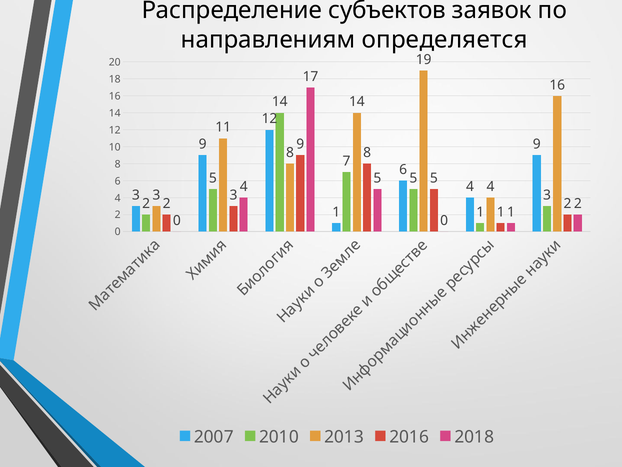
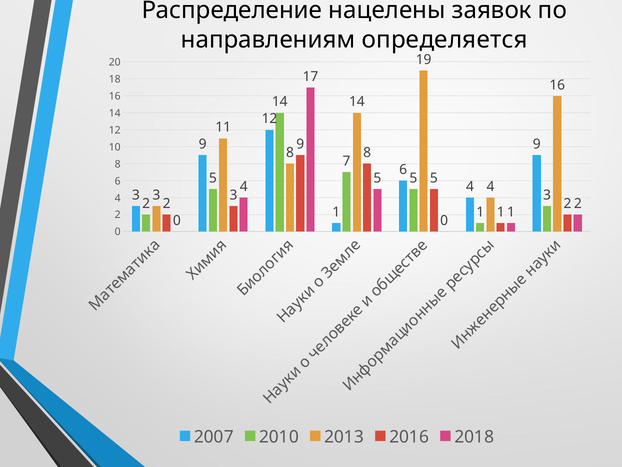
субъектов: субъектов -> нацелены (387, 10)
